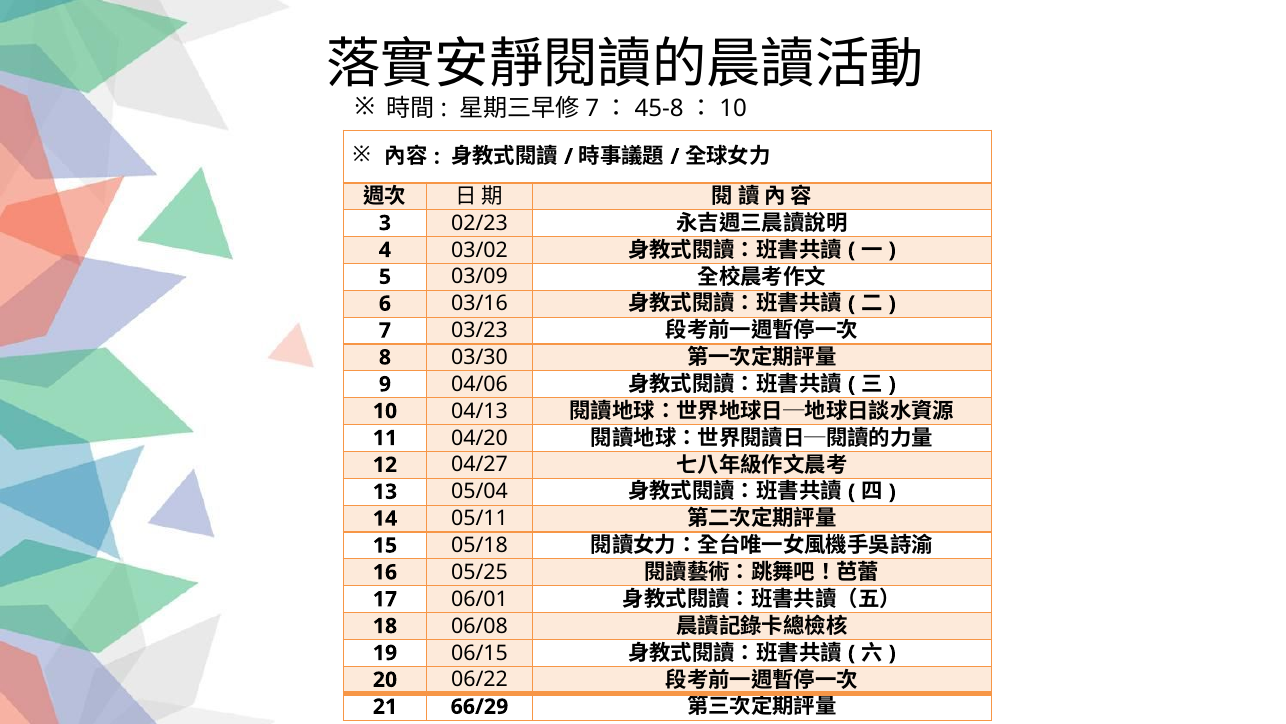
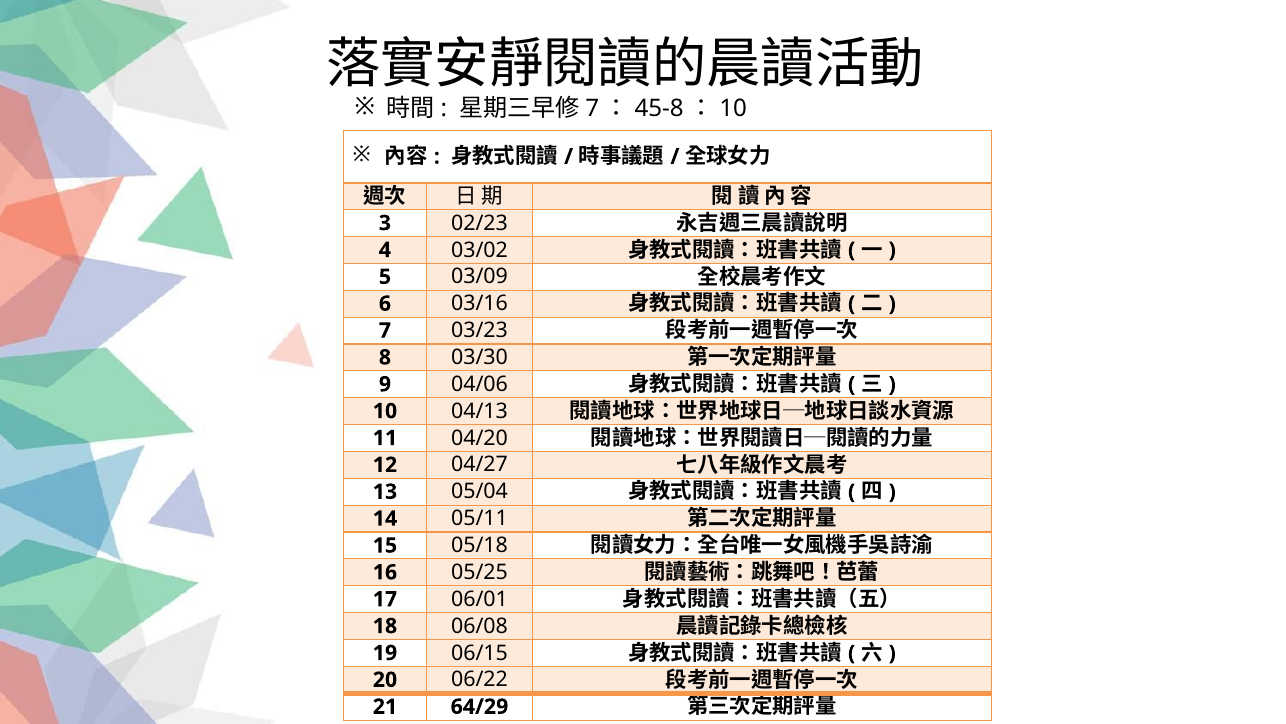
66/29: 66/29 -> 64/29 (479, 706)
